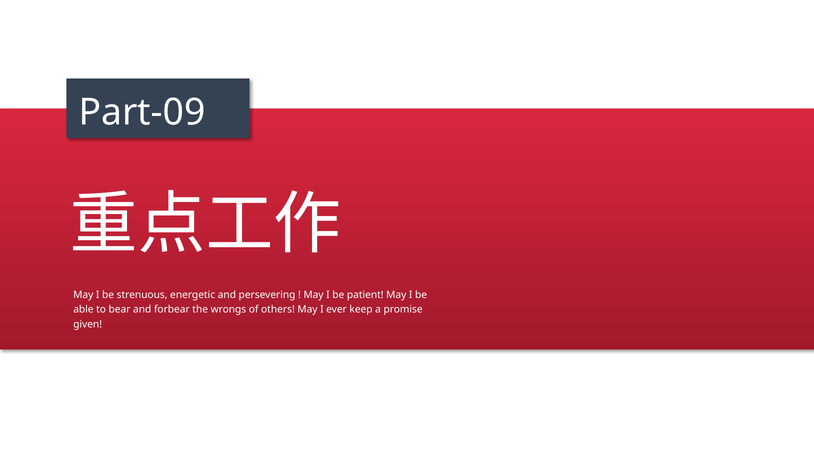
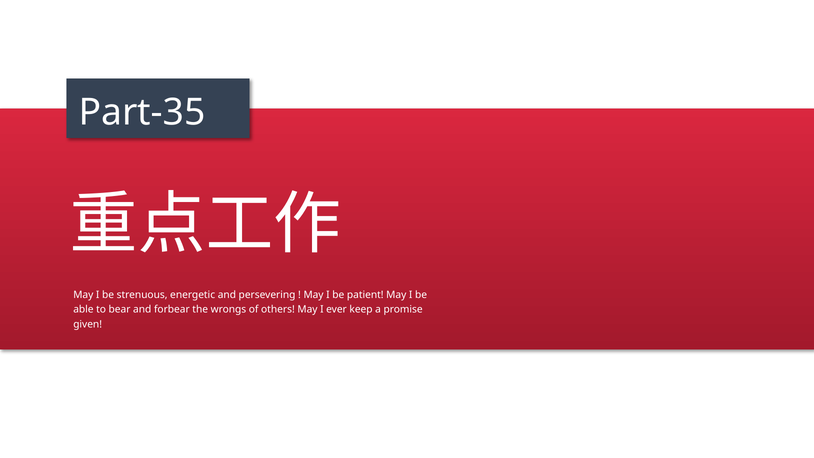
Part-09: Part-09 -> Part-35 (142, 112)
